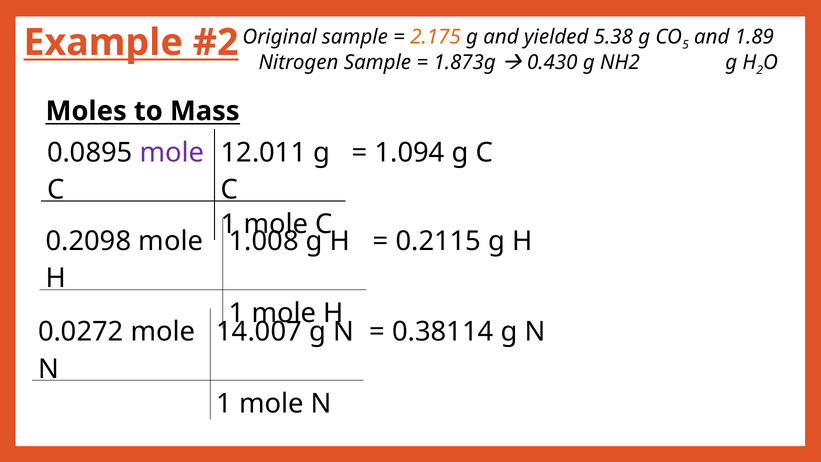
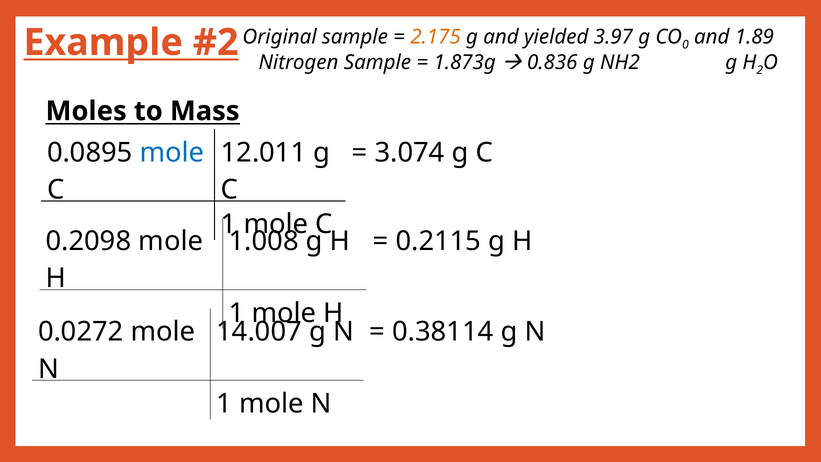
5.38: 5.38 -> 3.97 (613, 37)
5: 5 -> 0 (685, 45)
0.430: 0.430 -> 0.836 (552, 62)
mole colour: purple -> blue (172, 152)
1.094: 1.094 -> 3.074 (410, 152)
